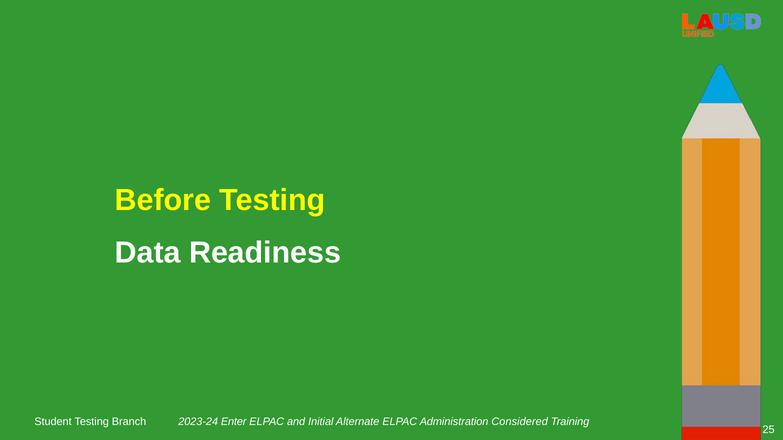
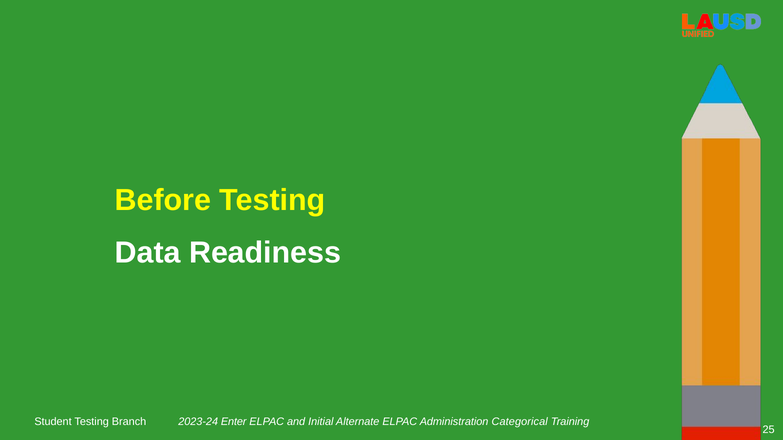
Considered: Considered -> Categorical (520, 422)
